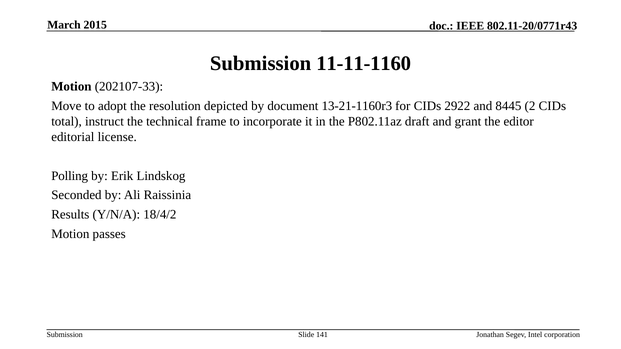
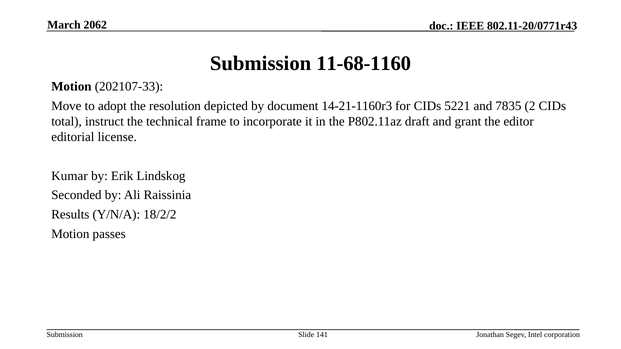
2015: 2015 -> 2062 (95, 25)
11-11-1160: 11-11-1160 -> 11-68-1160 (364, 63)
13-21-1160r3: 13-21-1160r3 -> 14-21-1160r3 (357, 106)
2922: 2922 -> 5221 (457, 106)
8445: 8445 -> 7835 (508, 106)
Polling: Polling -> Kumar (70, 176)
18/4/2: 18/4/2 -> 18/2/2 (160, 215)
